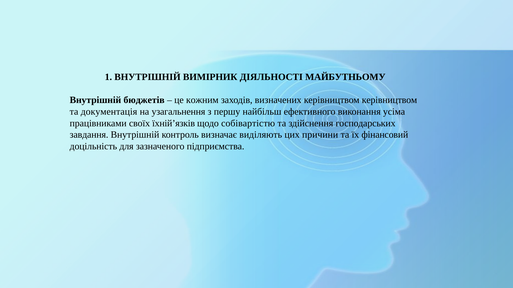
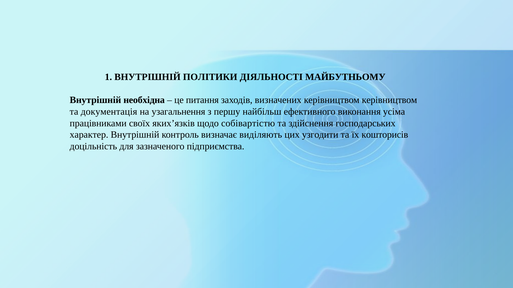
ВИМІРНИК: ВИМІРНИК -> ПОЛІТИКИ (210, 77)
бюджетів: бюджетів -> необхідна (144, 100)
кожним: кожним -> питання (202, 100)
їхній’язків: їхній’язків -> яких’язків (174, 123)
завдання: завдання -> характер (89, 135)
причини: причини -> узгодити (320, 135)
фінансовий: фінансовий -> кошторисів (385, 135)
